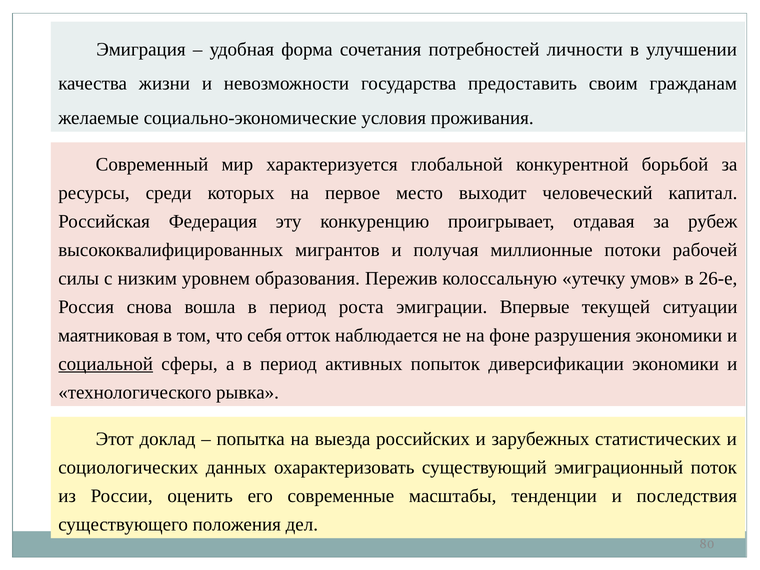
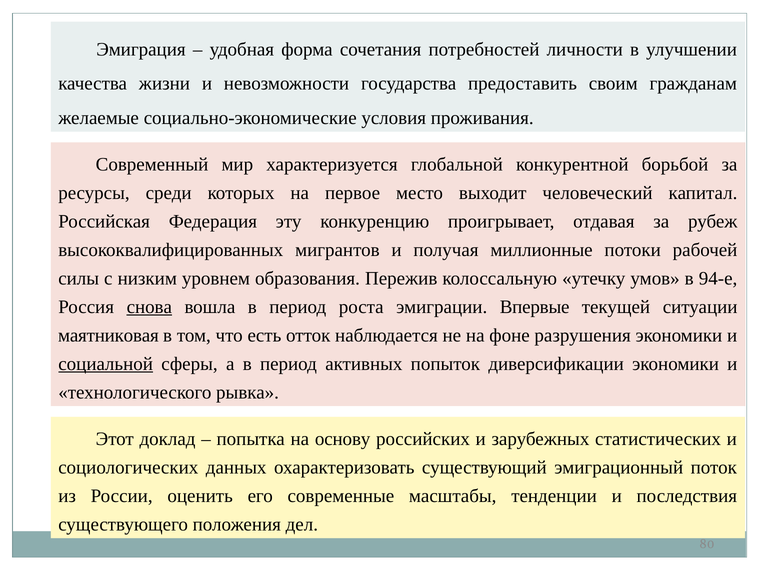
26-е: 26-е -> 94-е (718, 278)
снова underline: none -> present (149, 307)
себя: себя -> есть (264, 335)
выезда: выезда -> основу (343, 439)
